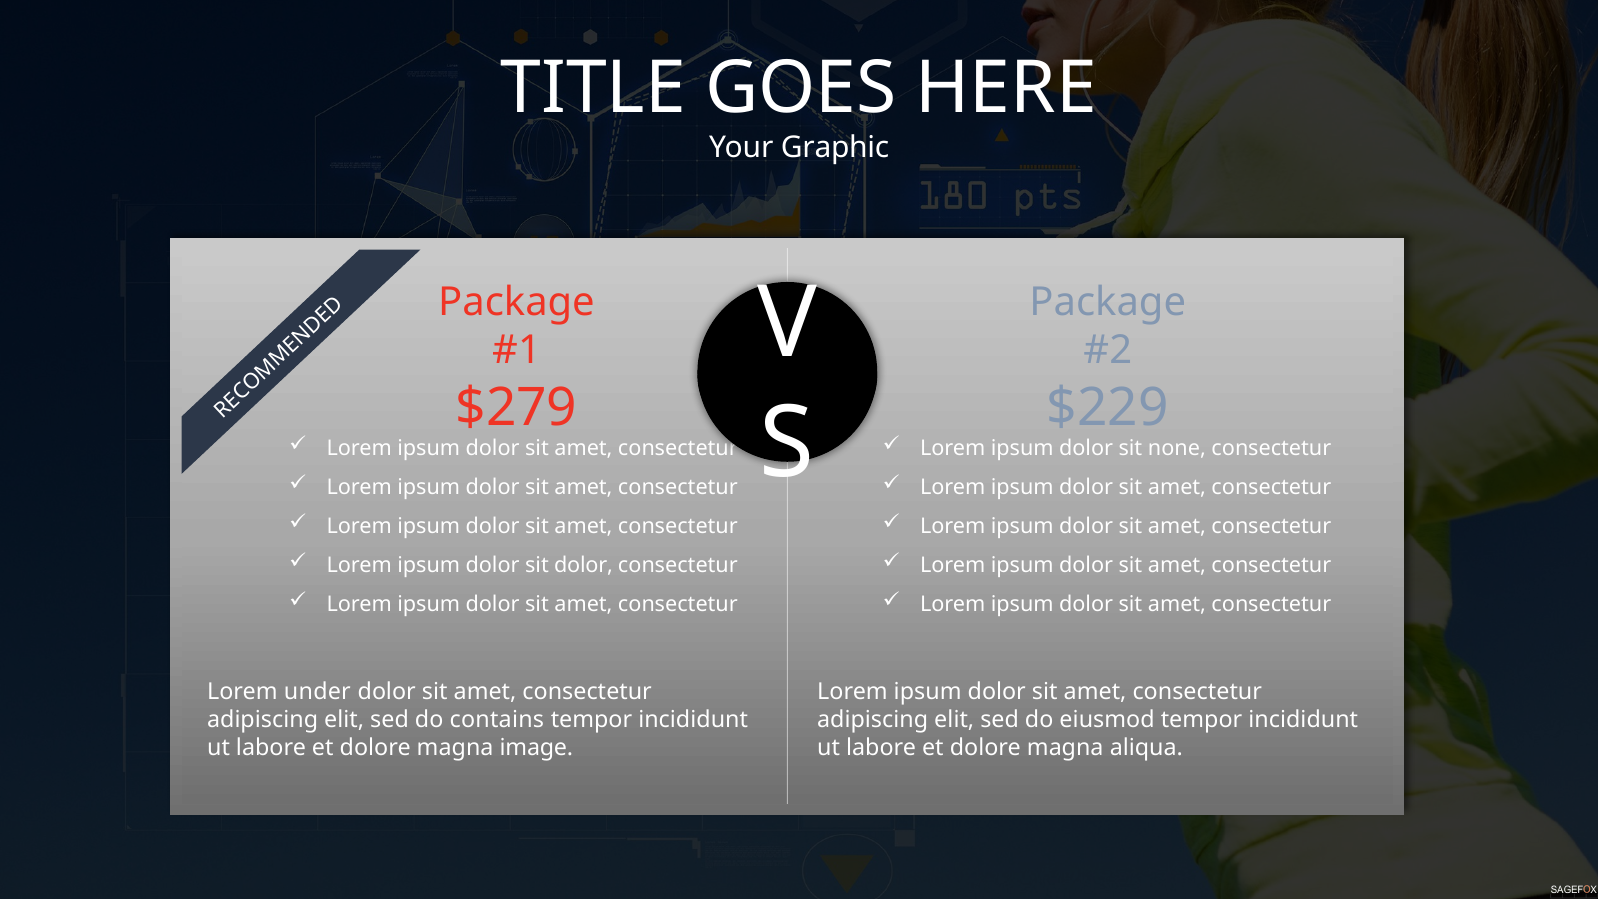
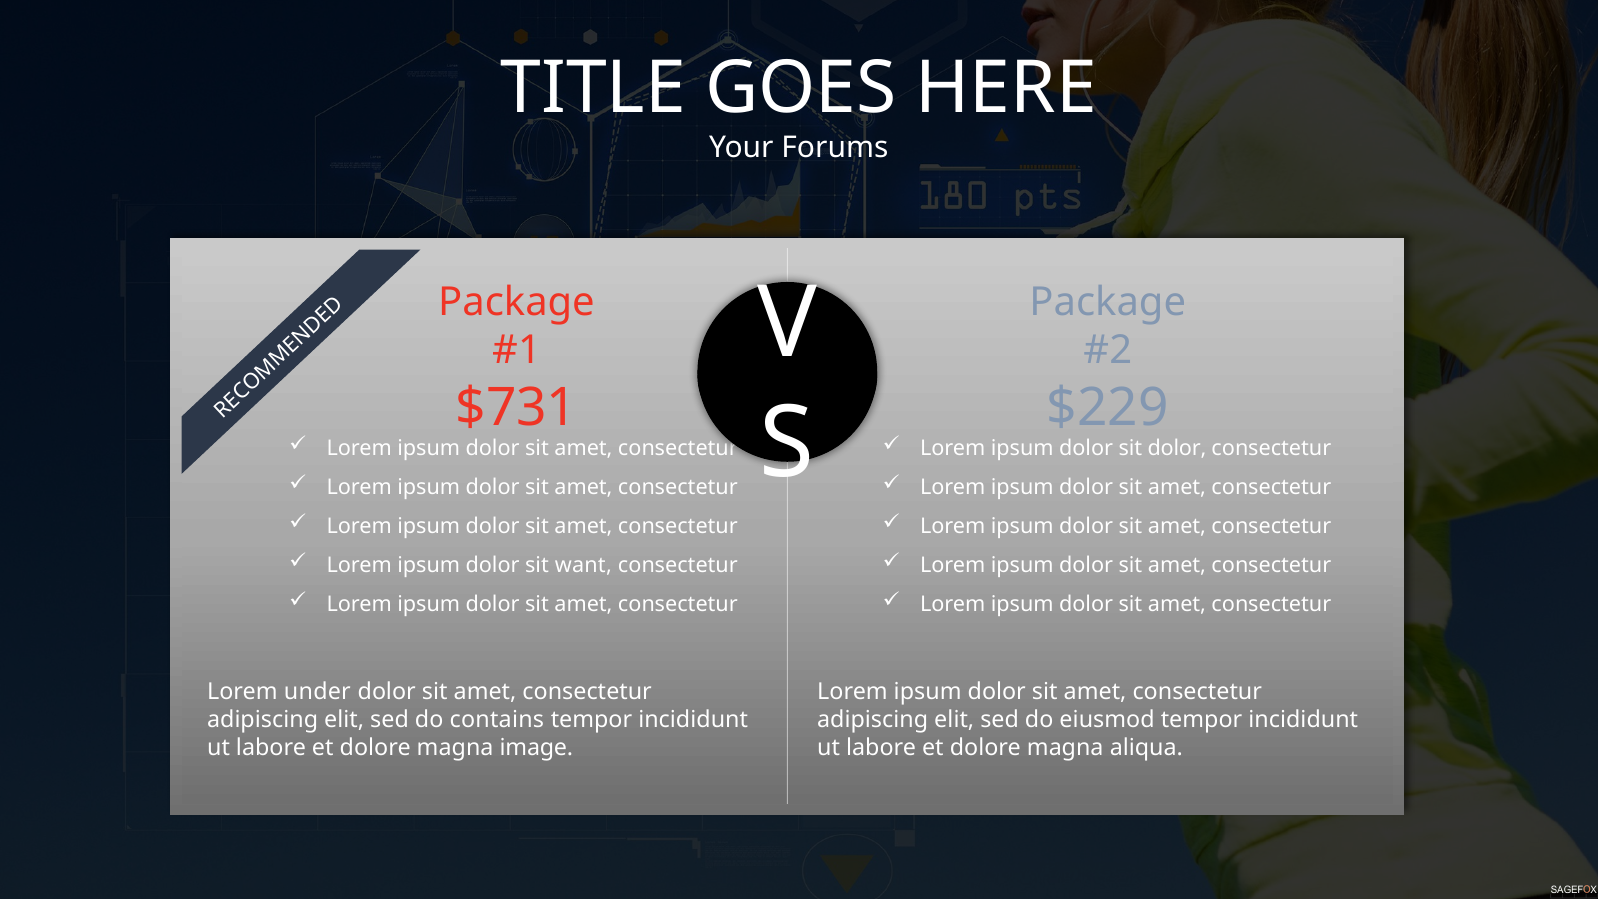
Graphic: Graphic -> Forums (835, 148)
$279: $279 -> $731 (517, 408)
sit none: none -> dolor (1177, 449)
sit dolor: dolor -> want (583, 566)
